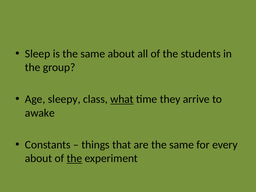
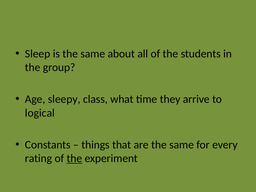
what underline: present -> none (122, 99)
awake: awake -> logical (40, 113)
about: about -> rating (39, 158)
